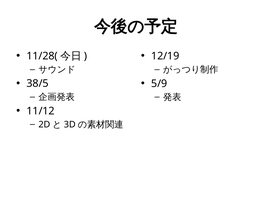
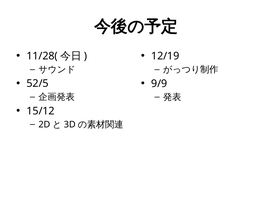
38/5: 38/5 -> 52/5 (38, 84)
5/9: 5/9 -> 9/9 (159, 84)
11/12: 11/12 -> 15/12 (41, 111)
